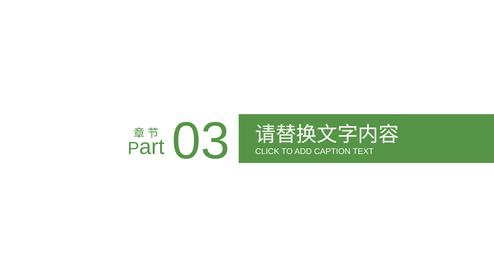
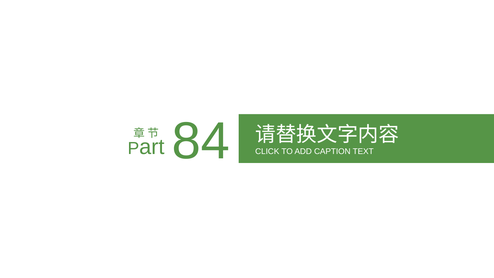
03: 03 -> 84 (201, 141)
